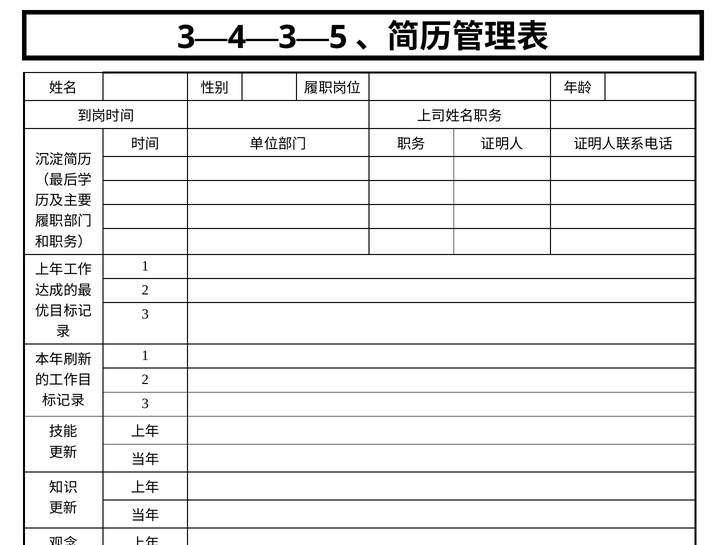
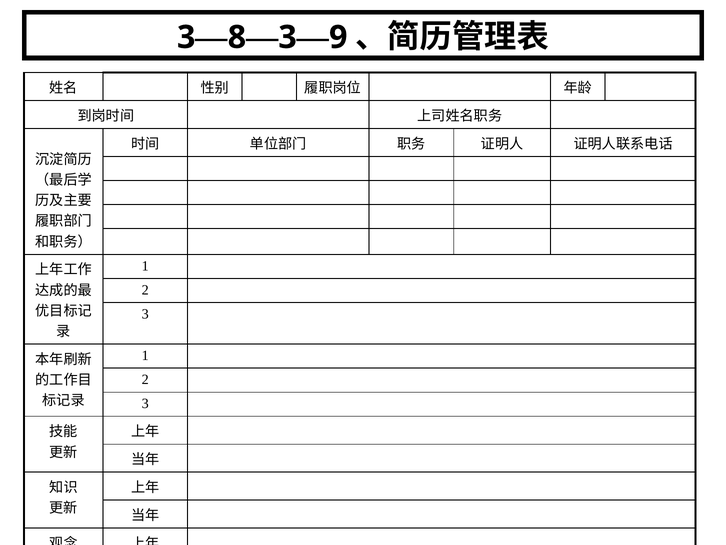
4: 4 -> 8 (237, 37)
5: 5 -> 9 (338, 37)
